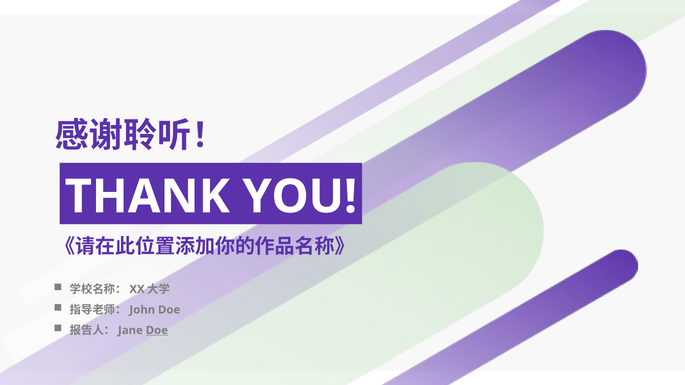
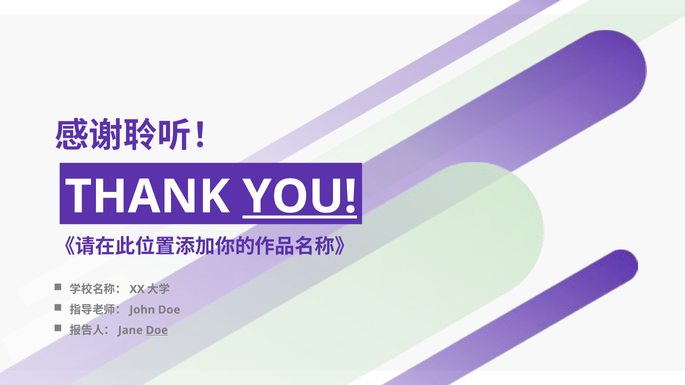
YOU underline: none -> present (300, 197)
